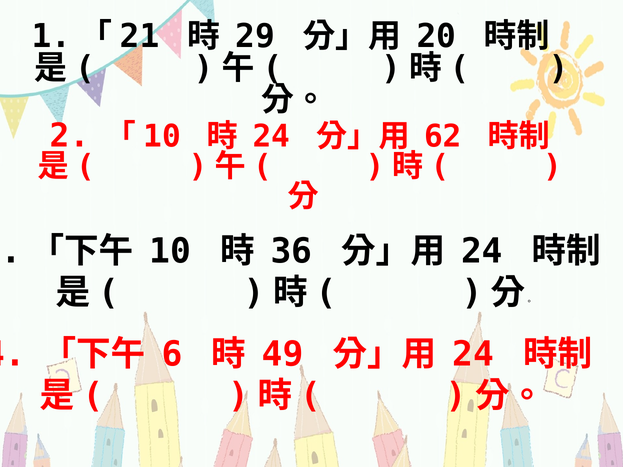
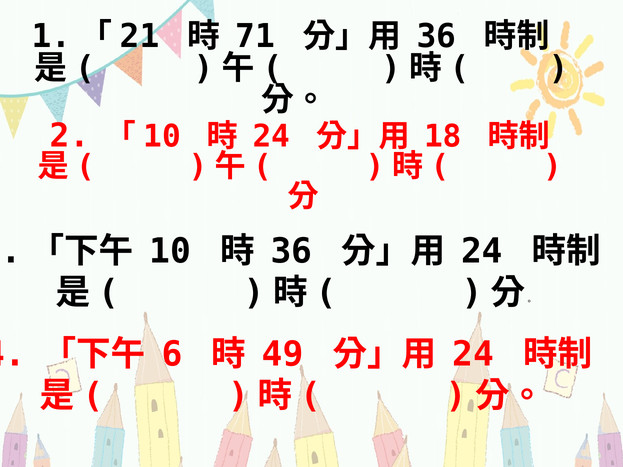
29: 29 -> 71 (255, 37)
20: 20 -> 36 (436, 37)
62: 62 -> 18 (443, 137)
